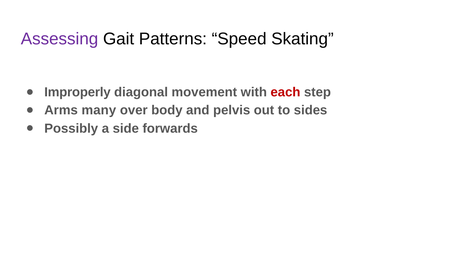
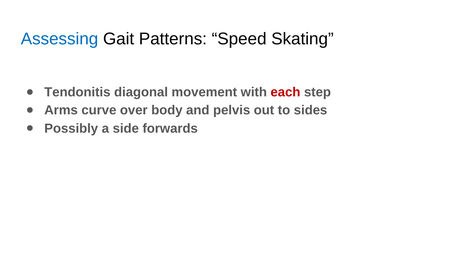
Assessing colour: purple -> blue (60, 39)
Improperly: Improperly -> Tendonitis (77, 92)
many: many -> curve (99, 110)
